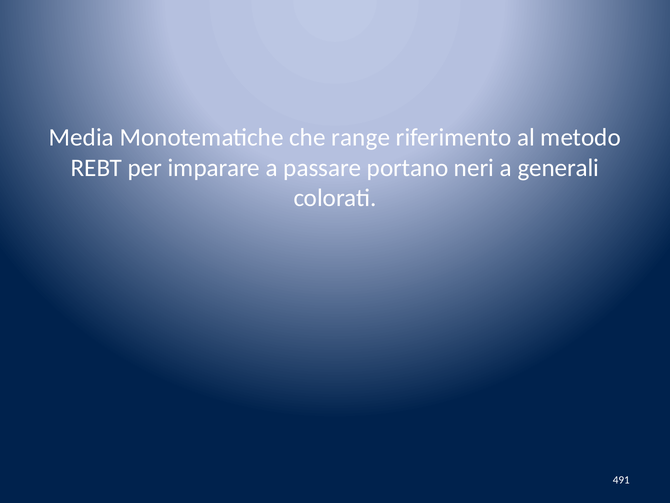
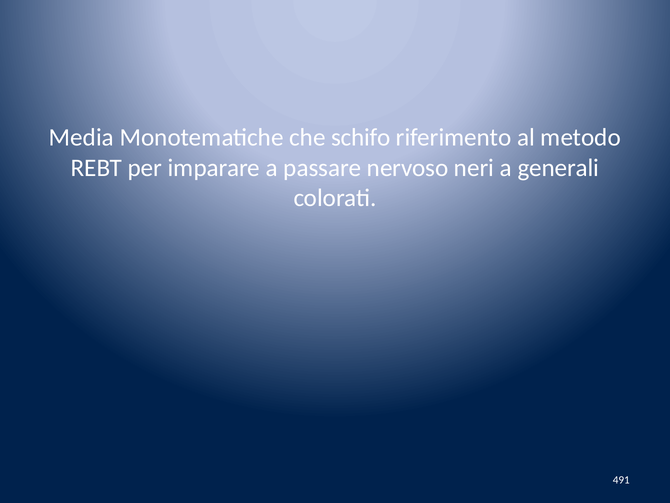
range: range -> schifo (361, 137)
portano: portano -> nervoso (408, 168)
